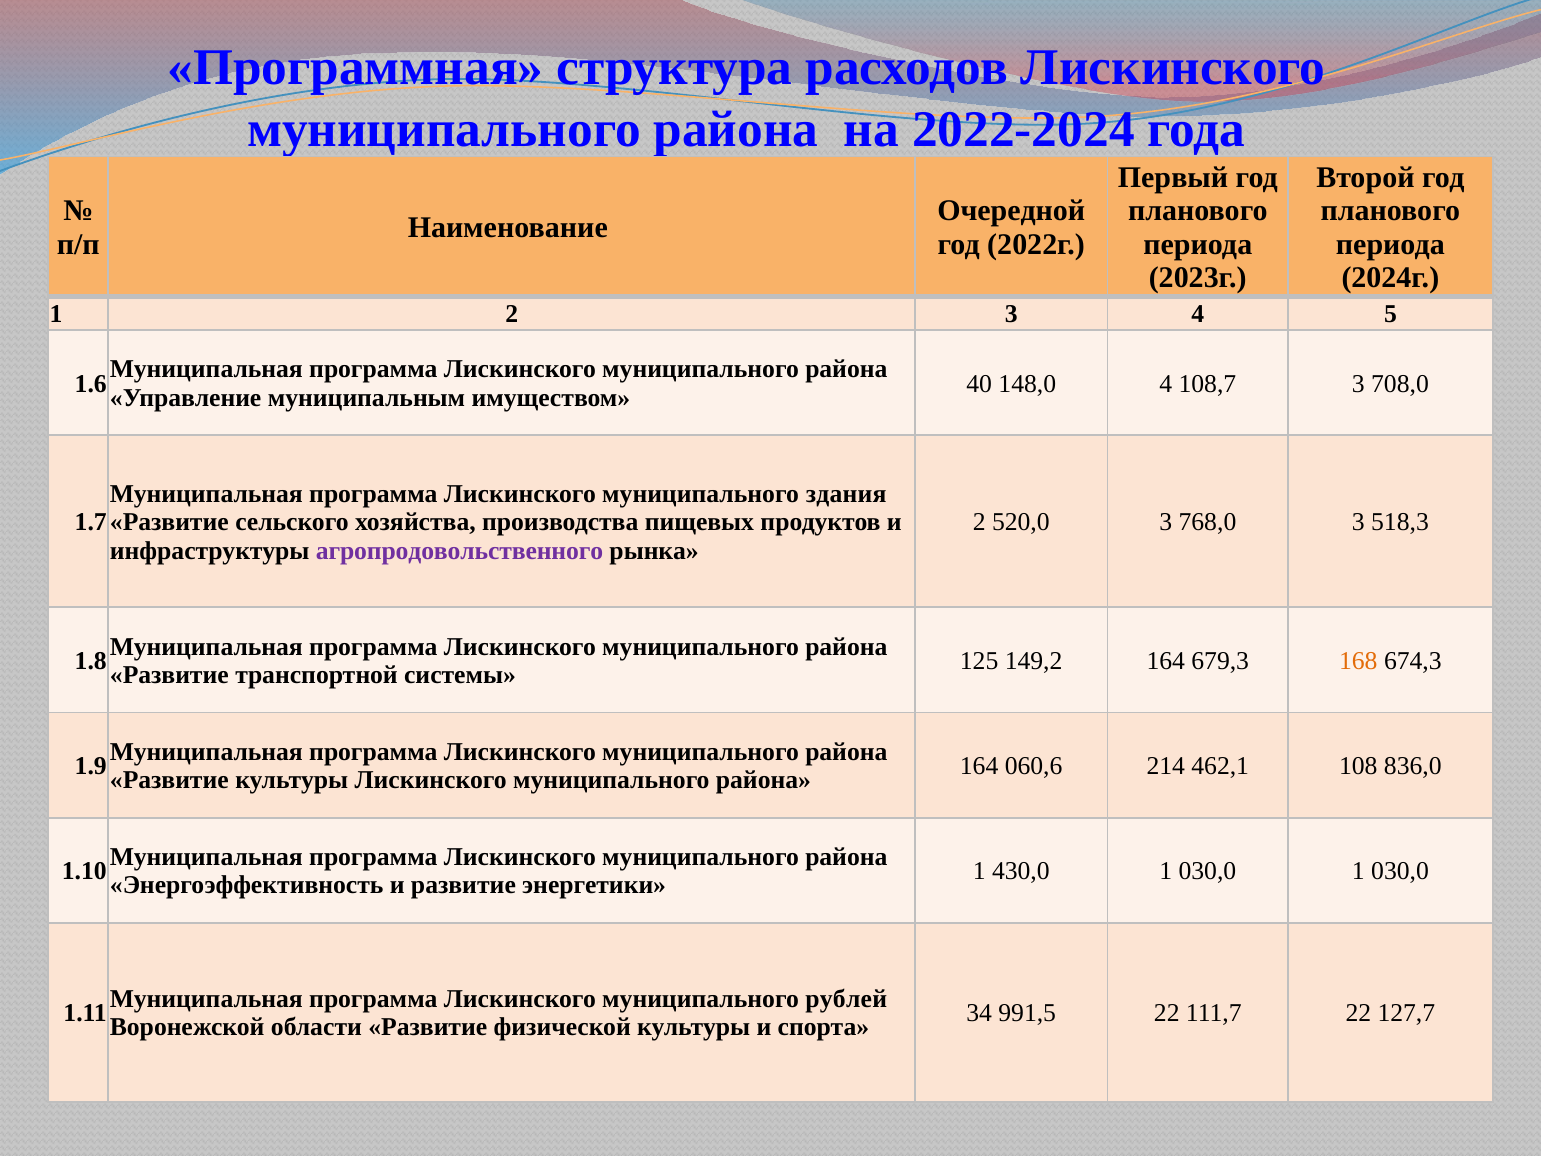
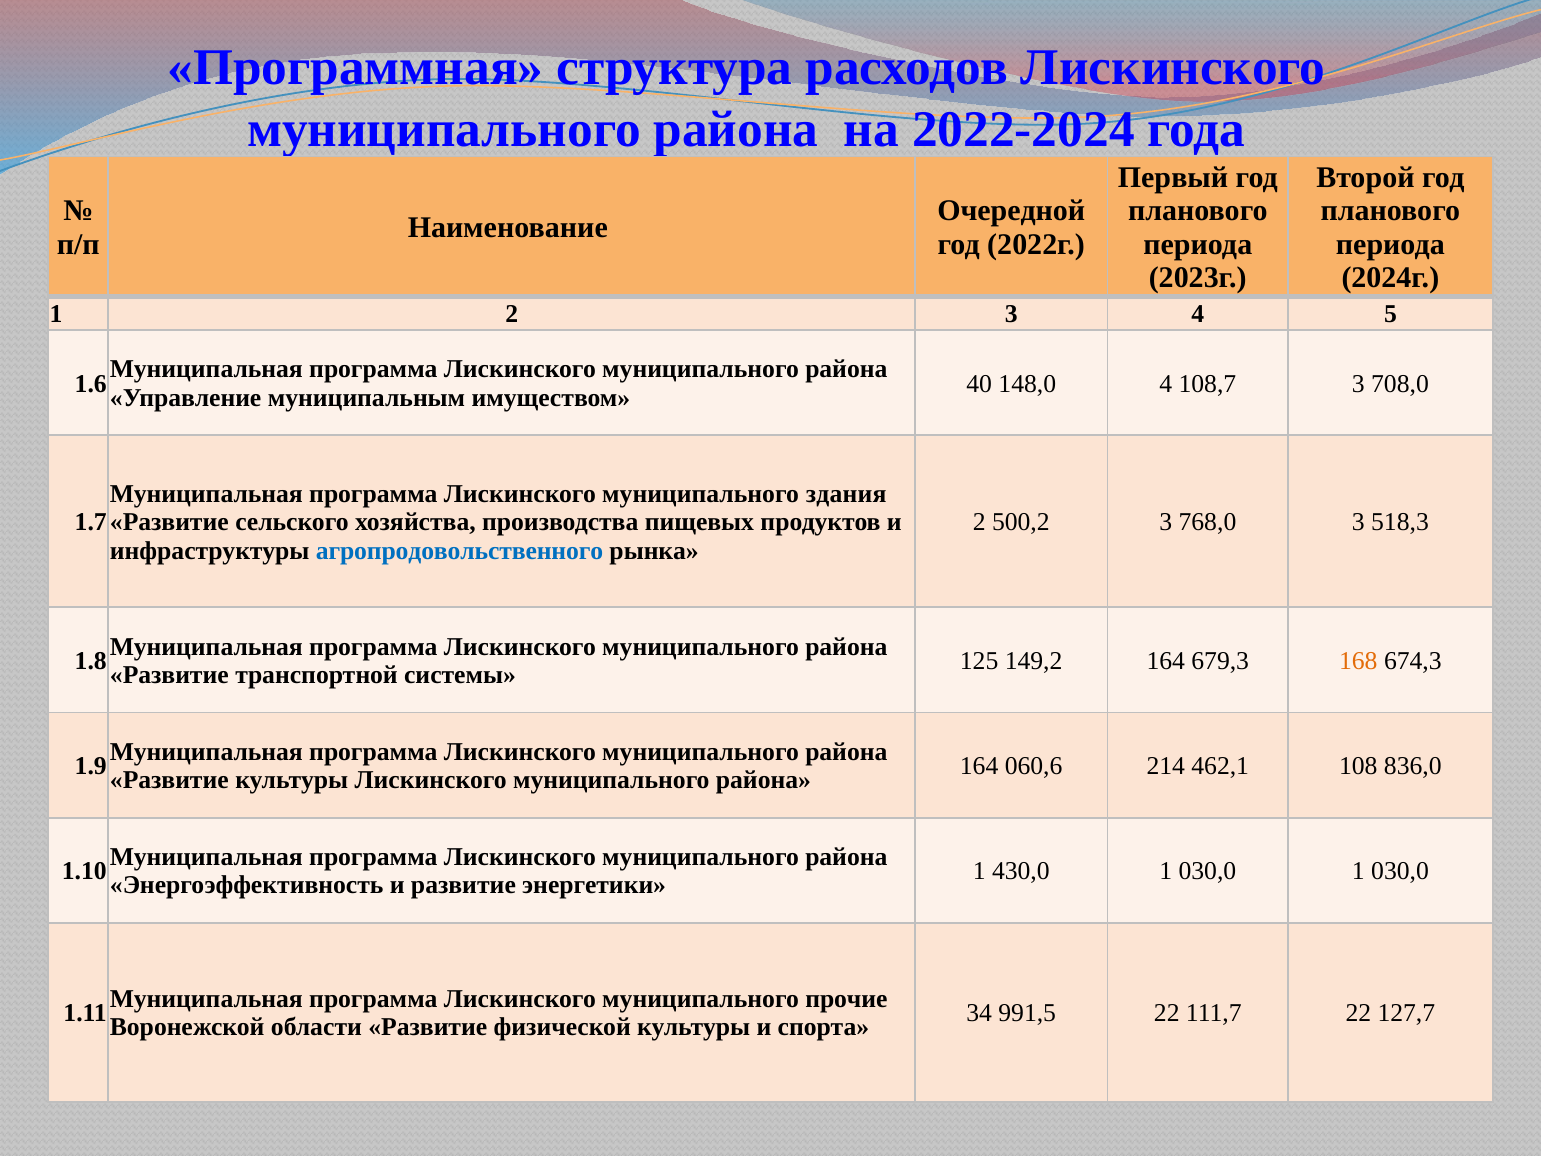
520,0: 520,0 -> 500,2 (1021, 522)
агропродовольственного colour: purple -> blue (460, 551)
рублей: рублей -> прочие (846, 999)
